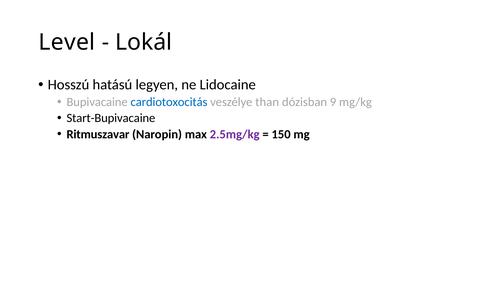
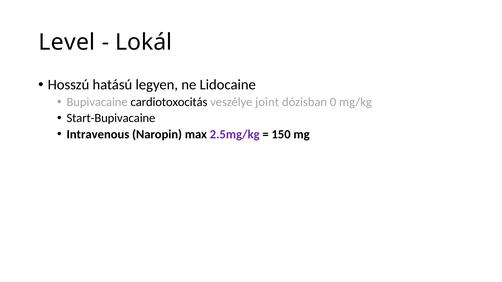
cardiotoxocitás colour: blue -> black (169, 102)
than: than -> joint (267, 102)
9: 9 -> 0 (333, 102)
Ritmuszavar: Ritmuszavar -> Intravenous (98, 134)
